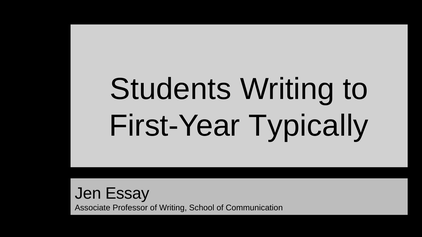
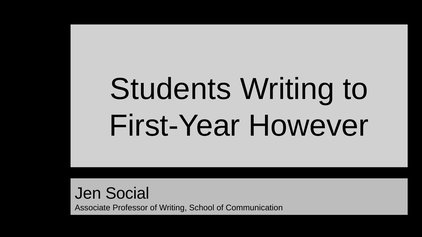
Typically: Typically -> However (309, 126)
Essay: Essay -> Social (127, 194)
